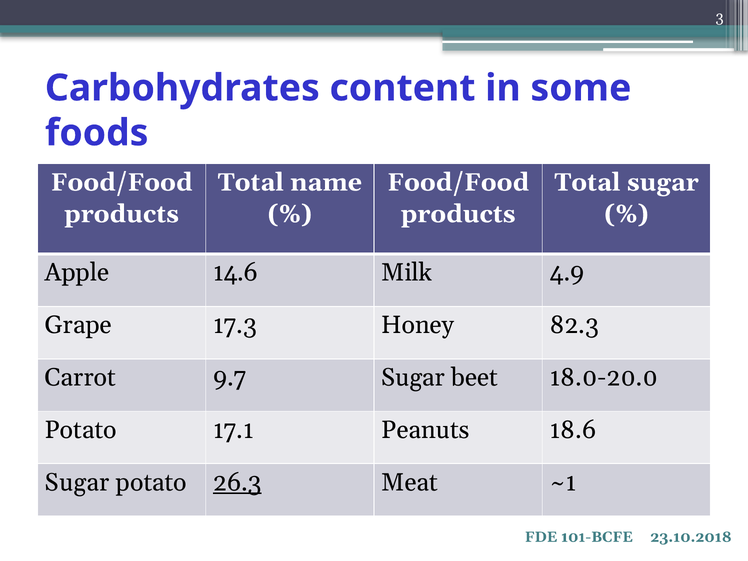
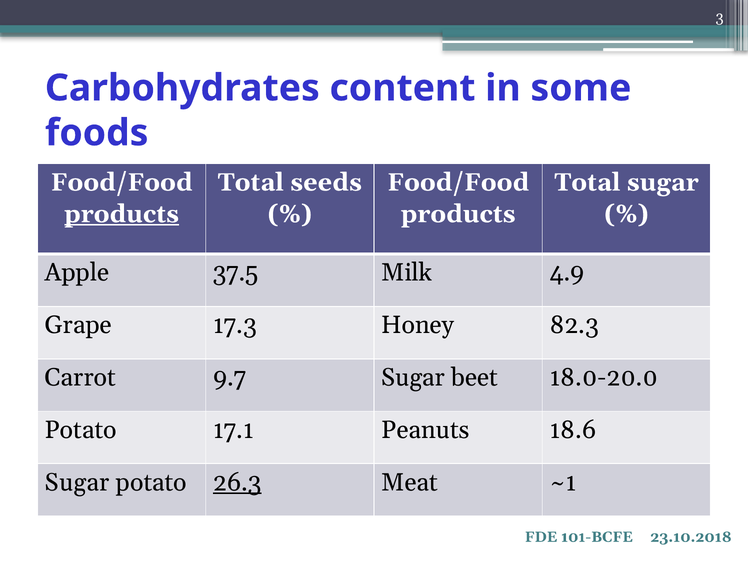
name: name -> seeds (326, 182)
products underline: none -> present (122, 214)
14.6: 14.6 -> 37.5 (236, 273)
